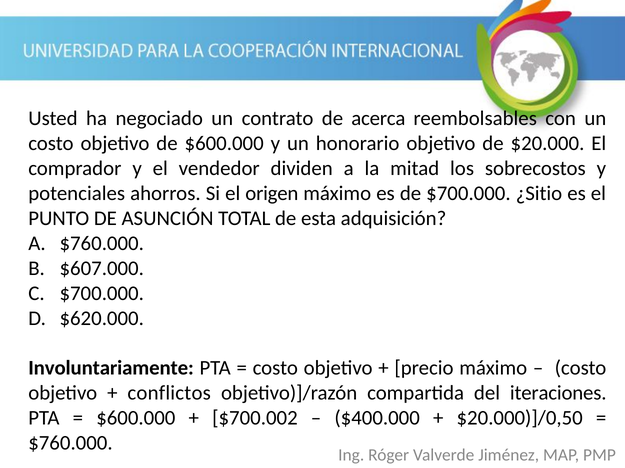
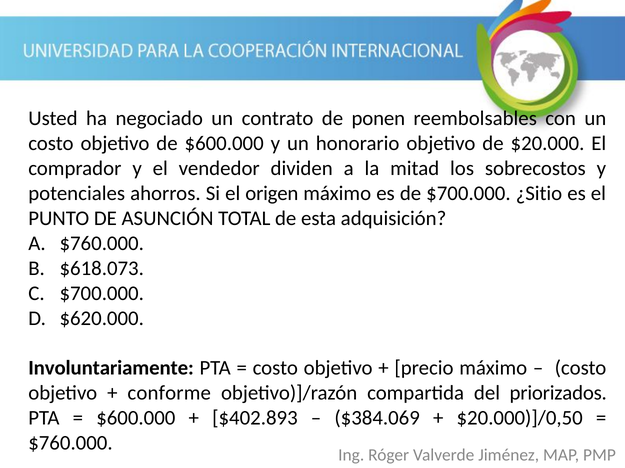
acerca: acerca -> ponen (378, 119)
$607.000: $607.000 -> $618.073 (102, 269)
conflictos: conflictos -> conforme (169, 394)
iteraciones: iteraciones -> priorizados (558, 394)
$700.002: $700.002 -> $402.893 (255, 419)
$400.000: $400.000 -> $384.069 (377, 419)
